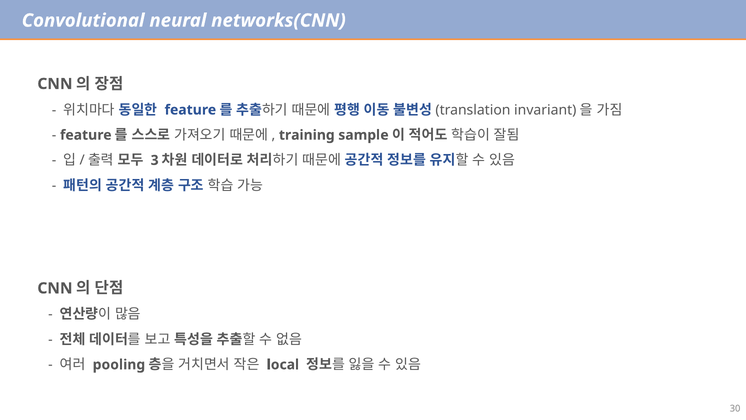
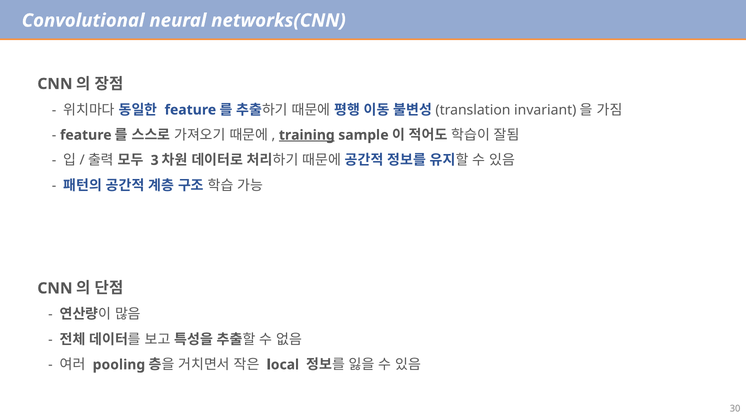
training underline: none -> present (307, 135)
